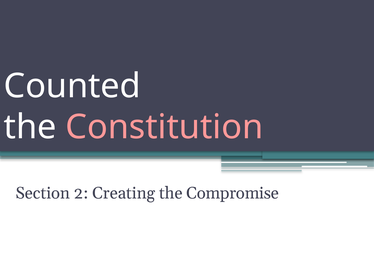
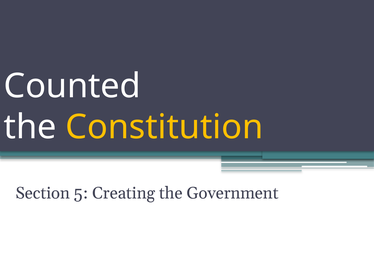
Constitution colour: pink -> yellow (164, 127)
2: 2 -> 5 (81, 193)
Compromise: Compromise -> Government (233, 193)
